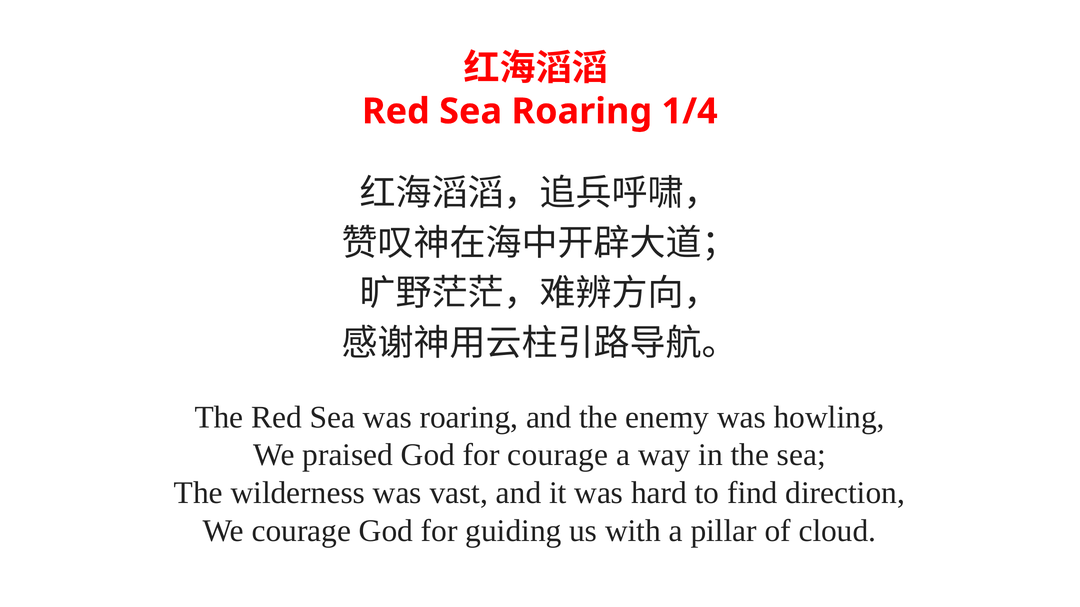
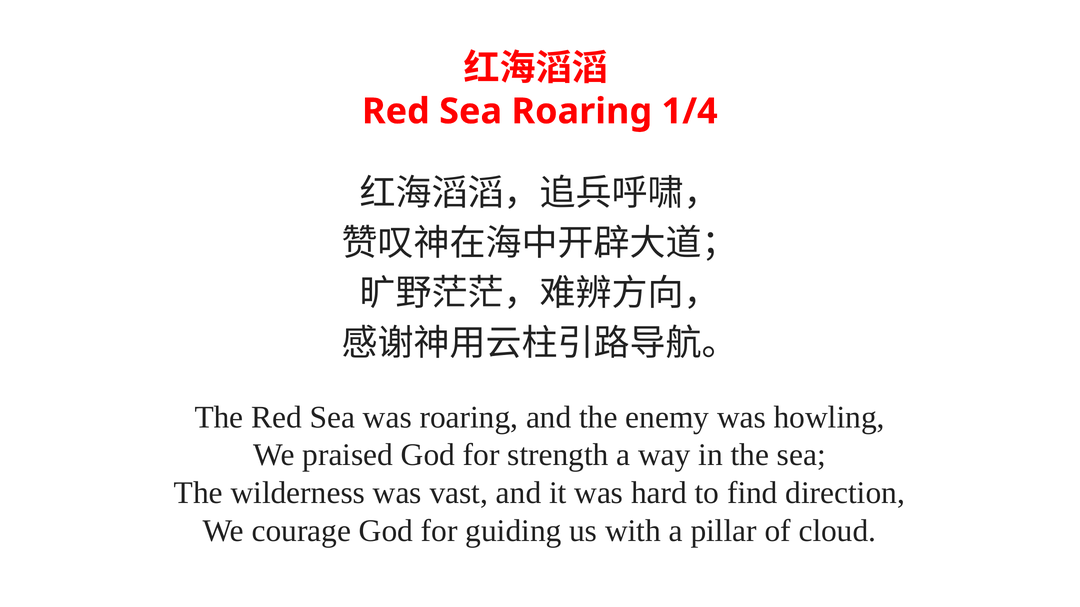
for courage: courage -> strength (558, 455)
